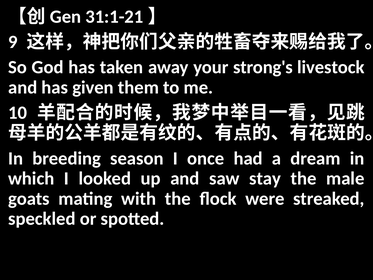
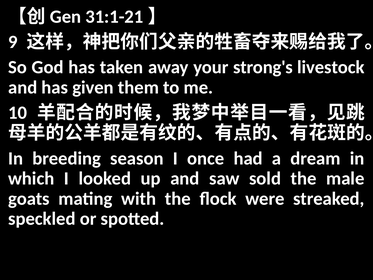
stay: stay -> sold (265, 178)
